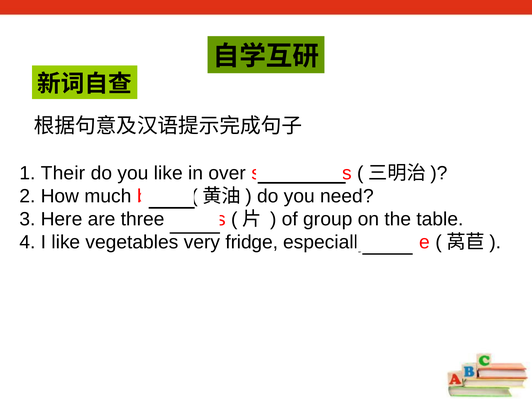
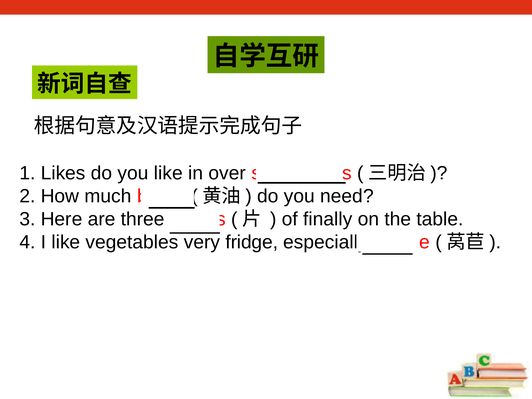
Their: Their -> Likes (63, 173)
group: group -> finally (328, 219)
